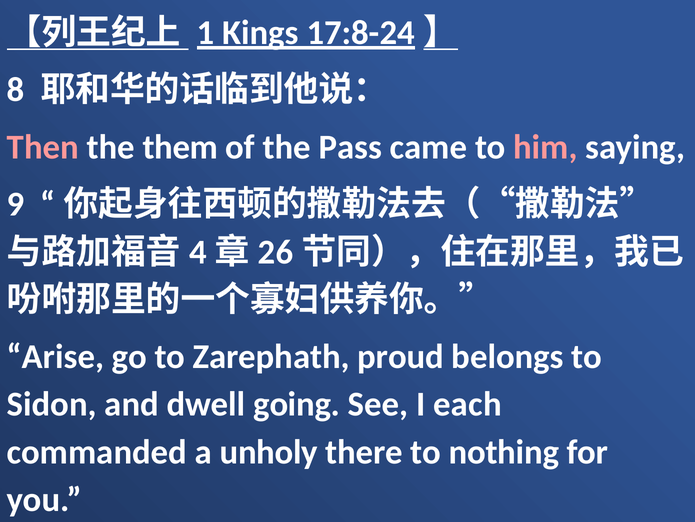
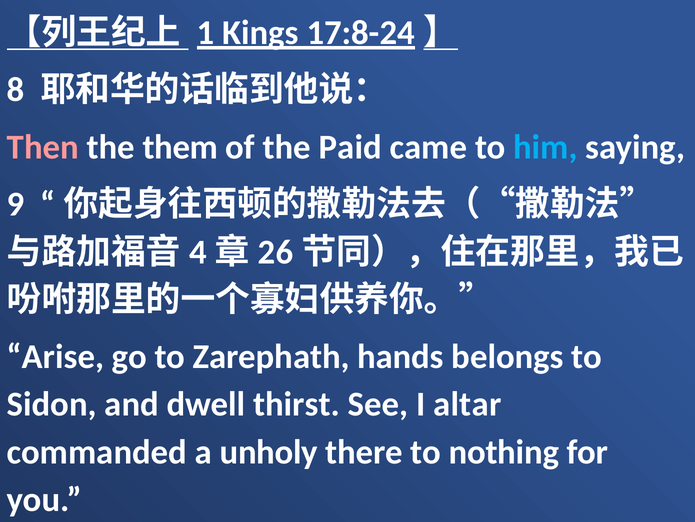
Pass: Pass -> Paid (350, 147)
him colour: pink -> light blue (545, 147)
proud: proud -> hands (401, 356)
going: going -> thirst (297, 404)
each: each -> altar (467, 404)
